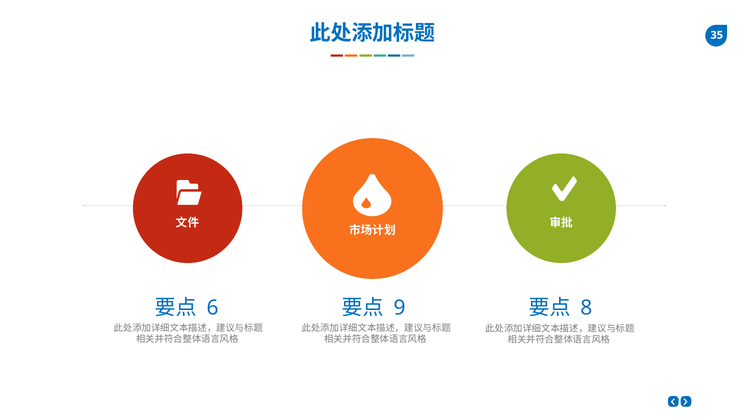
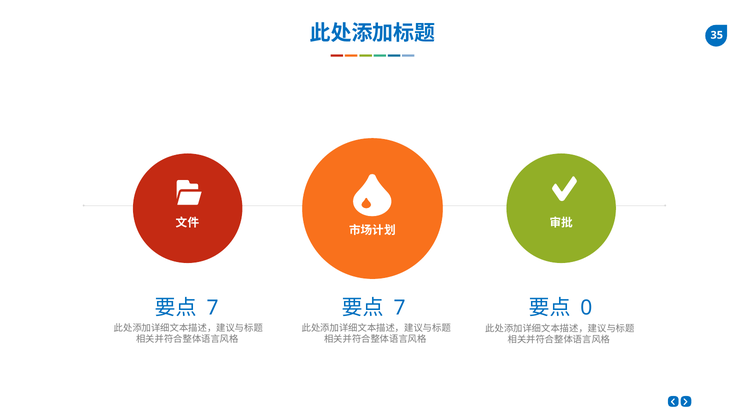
6: 6 -> 7 (212, 308)
9: 9 -> 7 (400, 308)
8: 8 -> 0 (586, 308)
